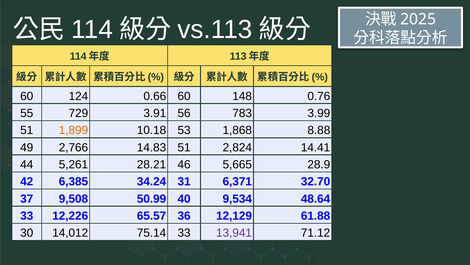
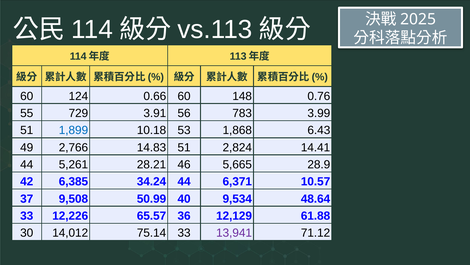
1,899 colour: orange -> blue (73, 130)
8.88: 8.88 -> 6.43 (319, 130)
34.24 31: 31 -> 44 (184, 181)
32.70: 32.70 -> 10.57 (316, 181)
